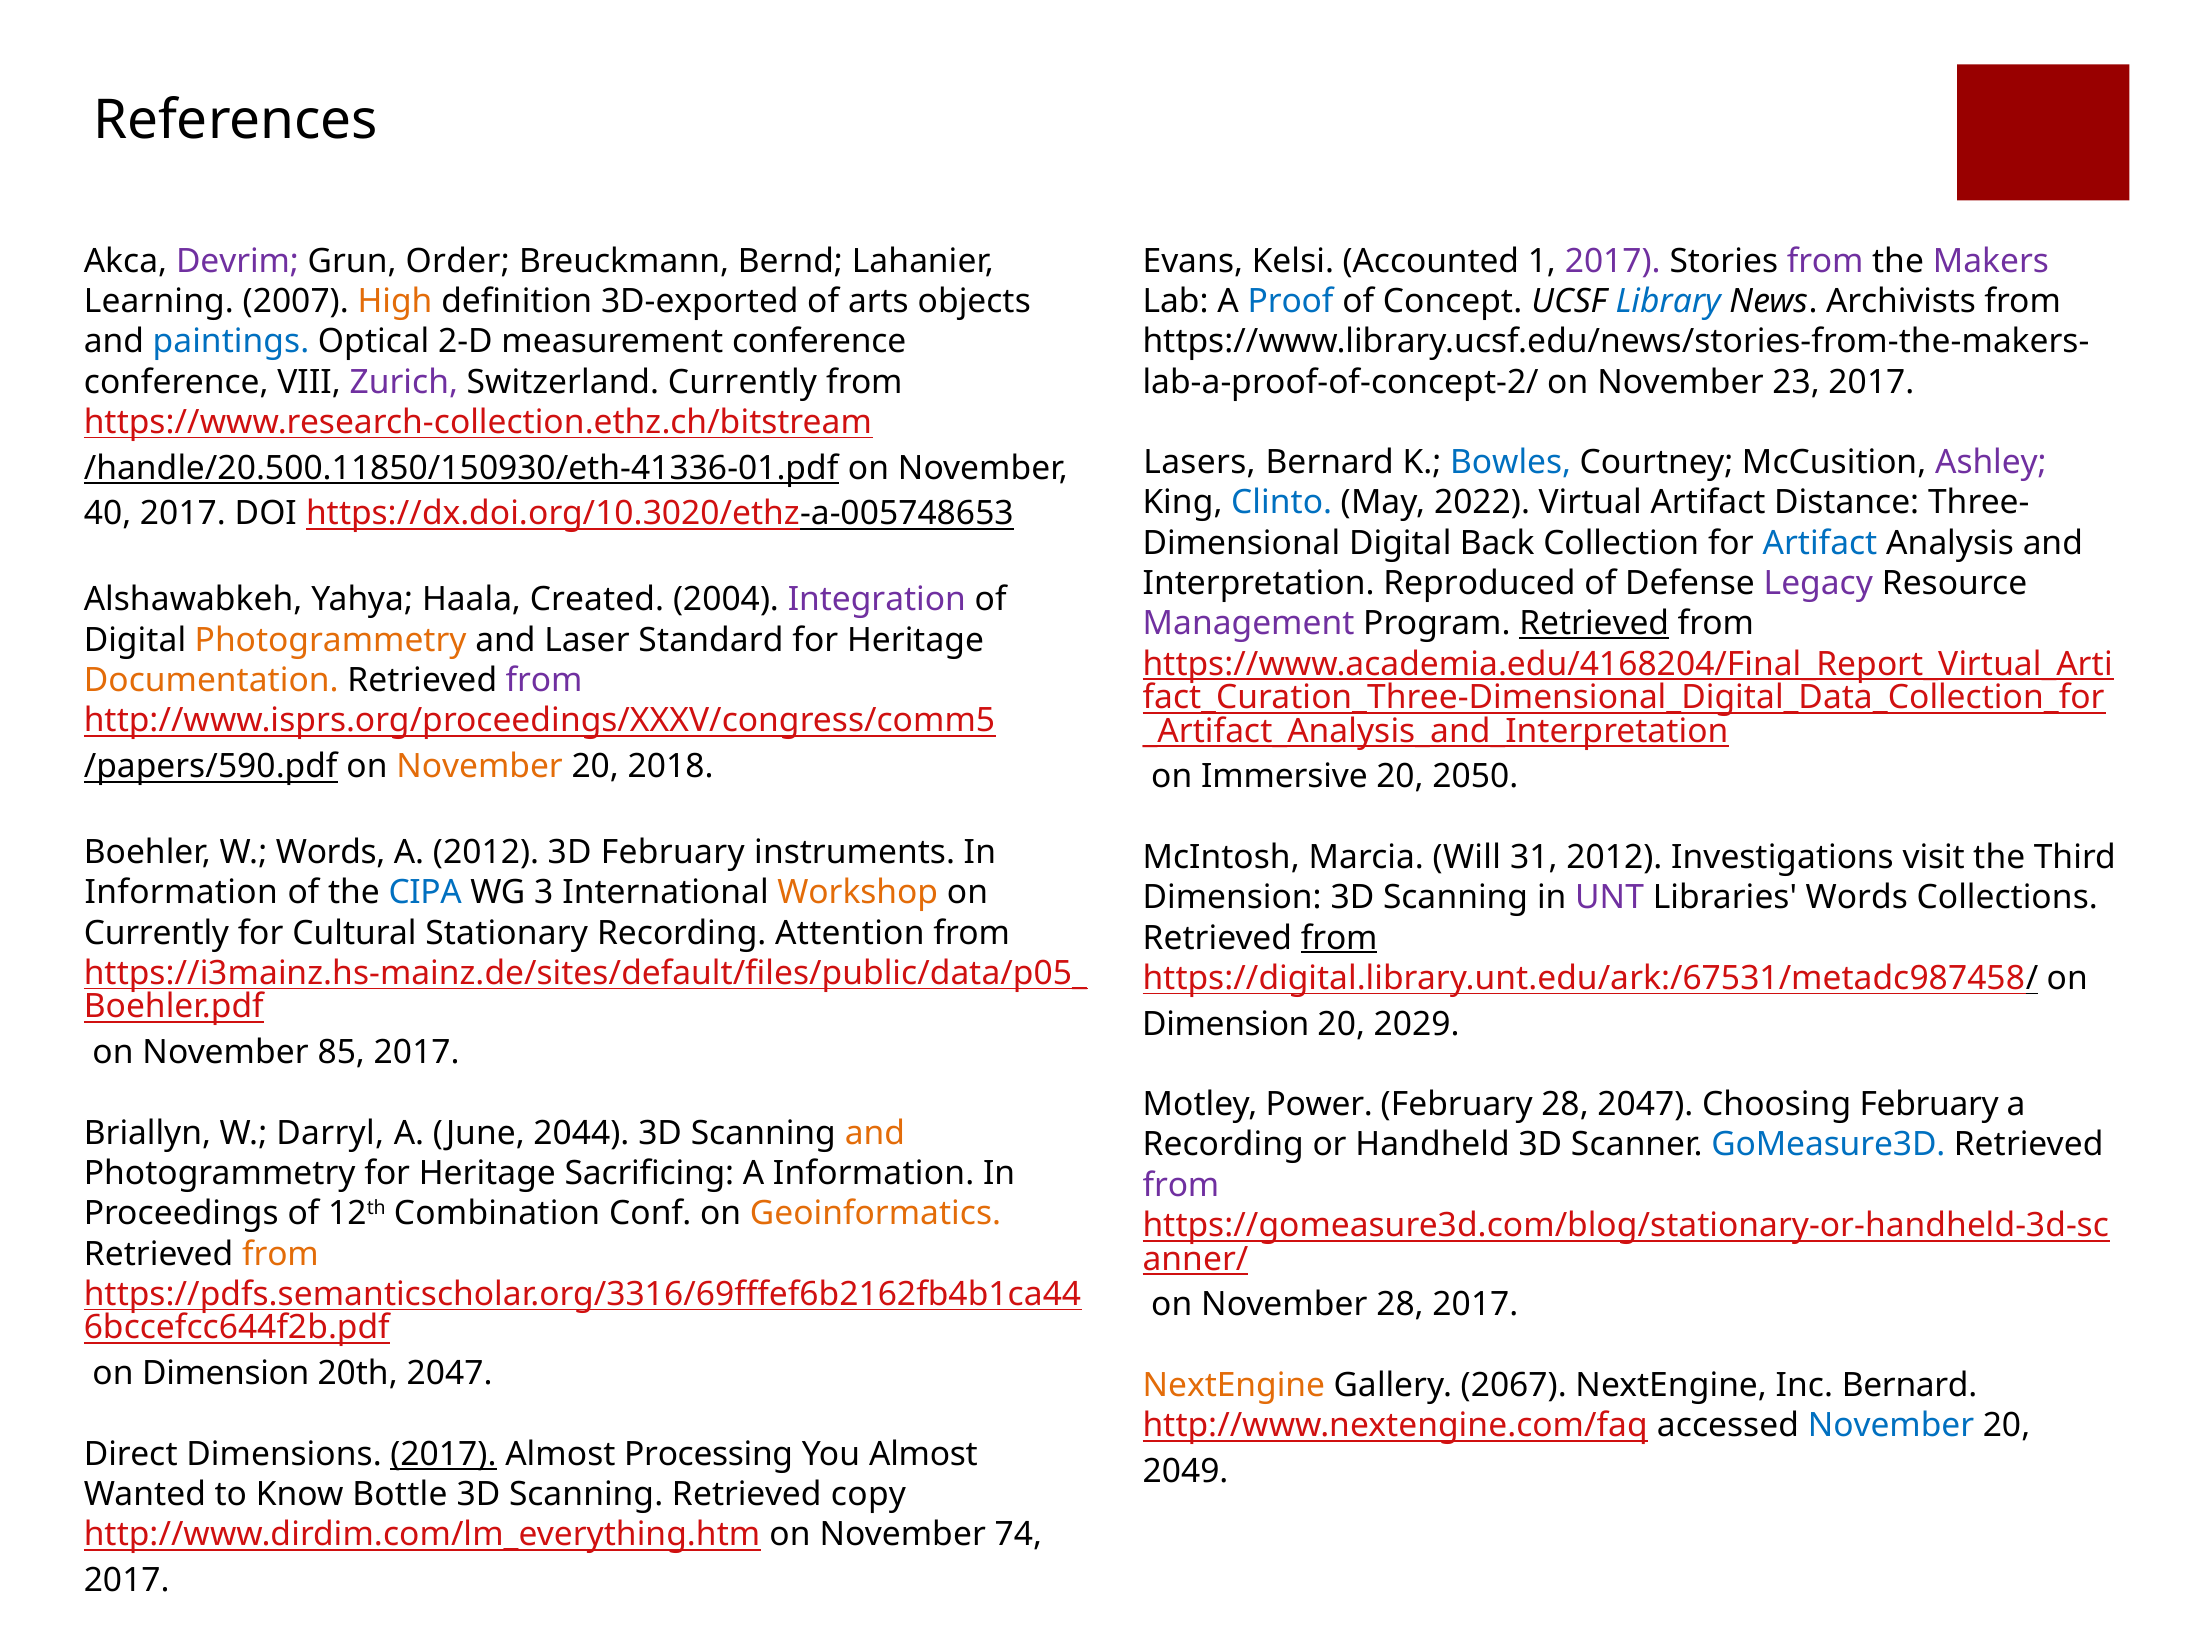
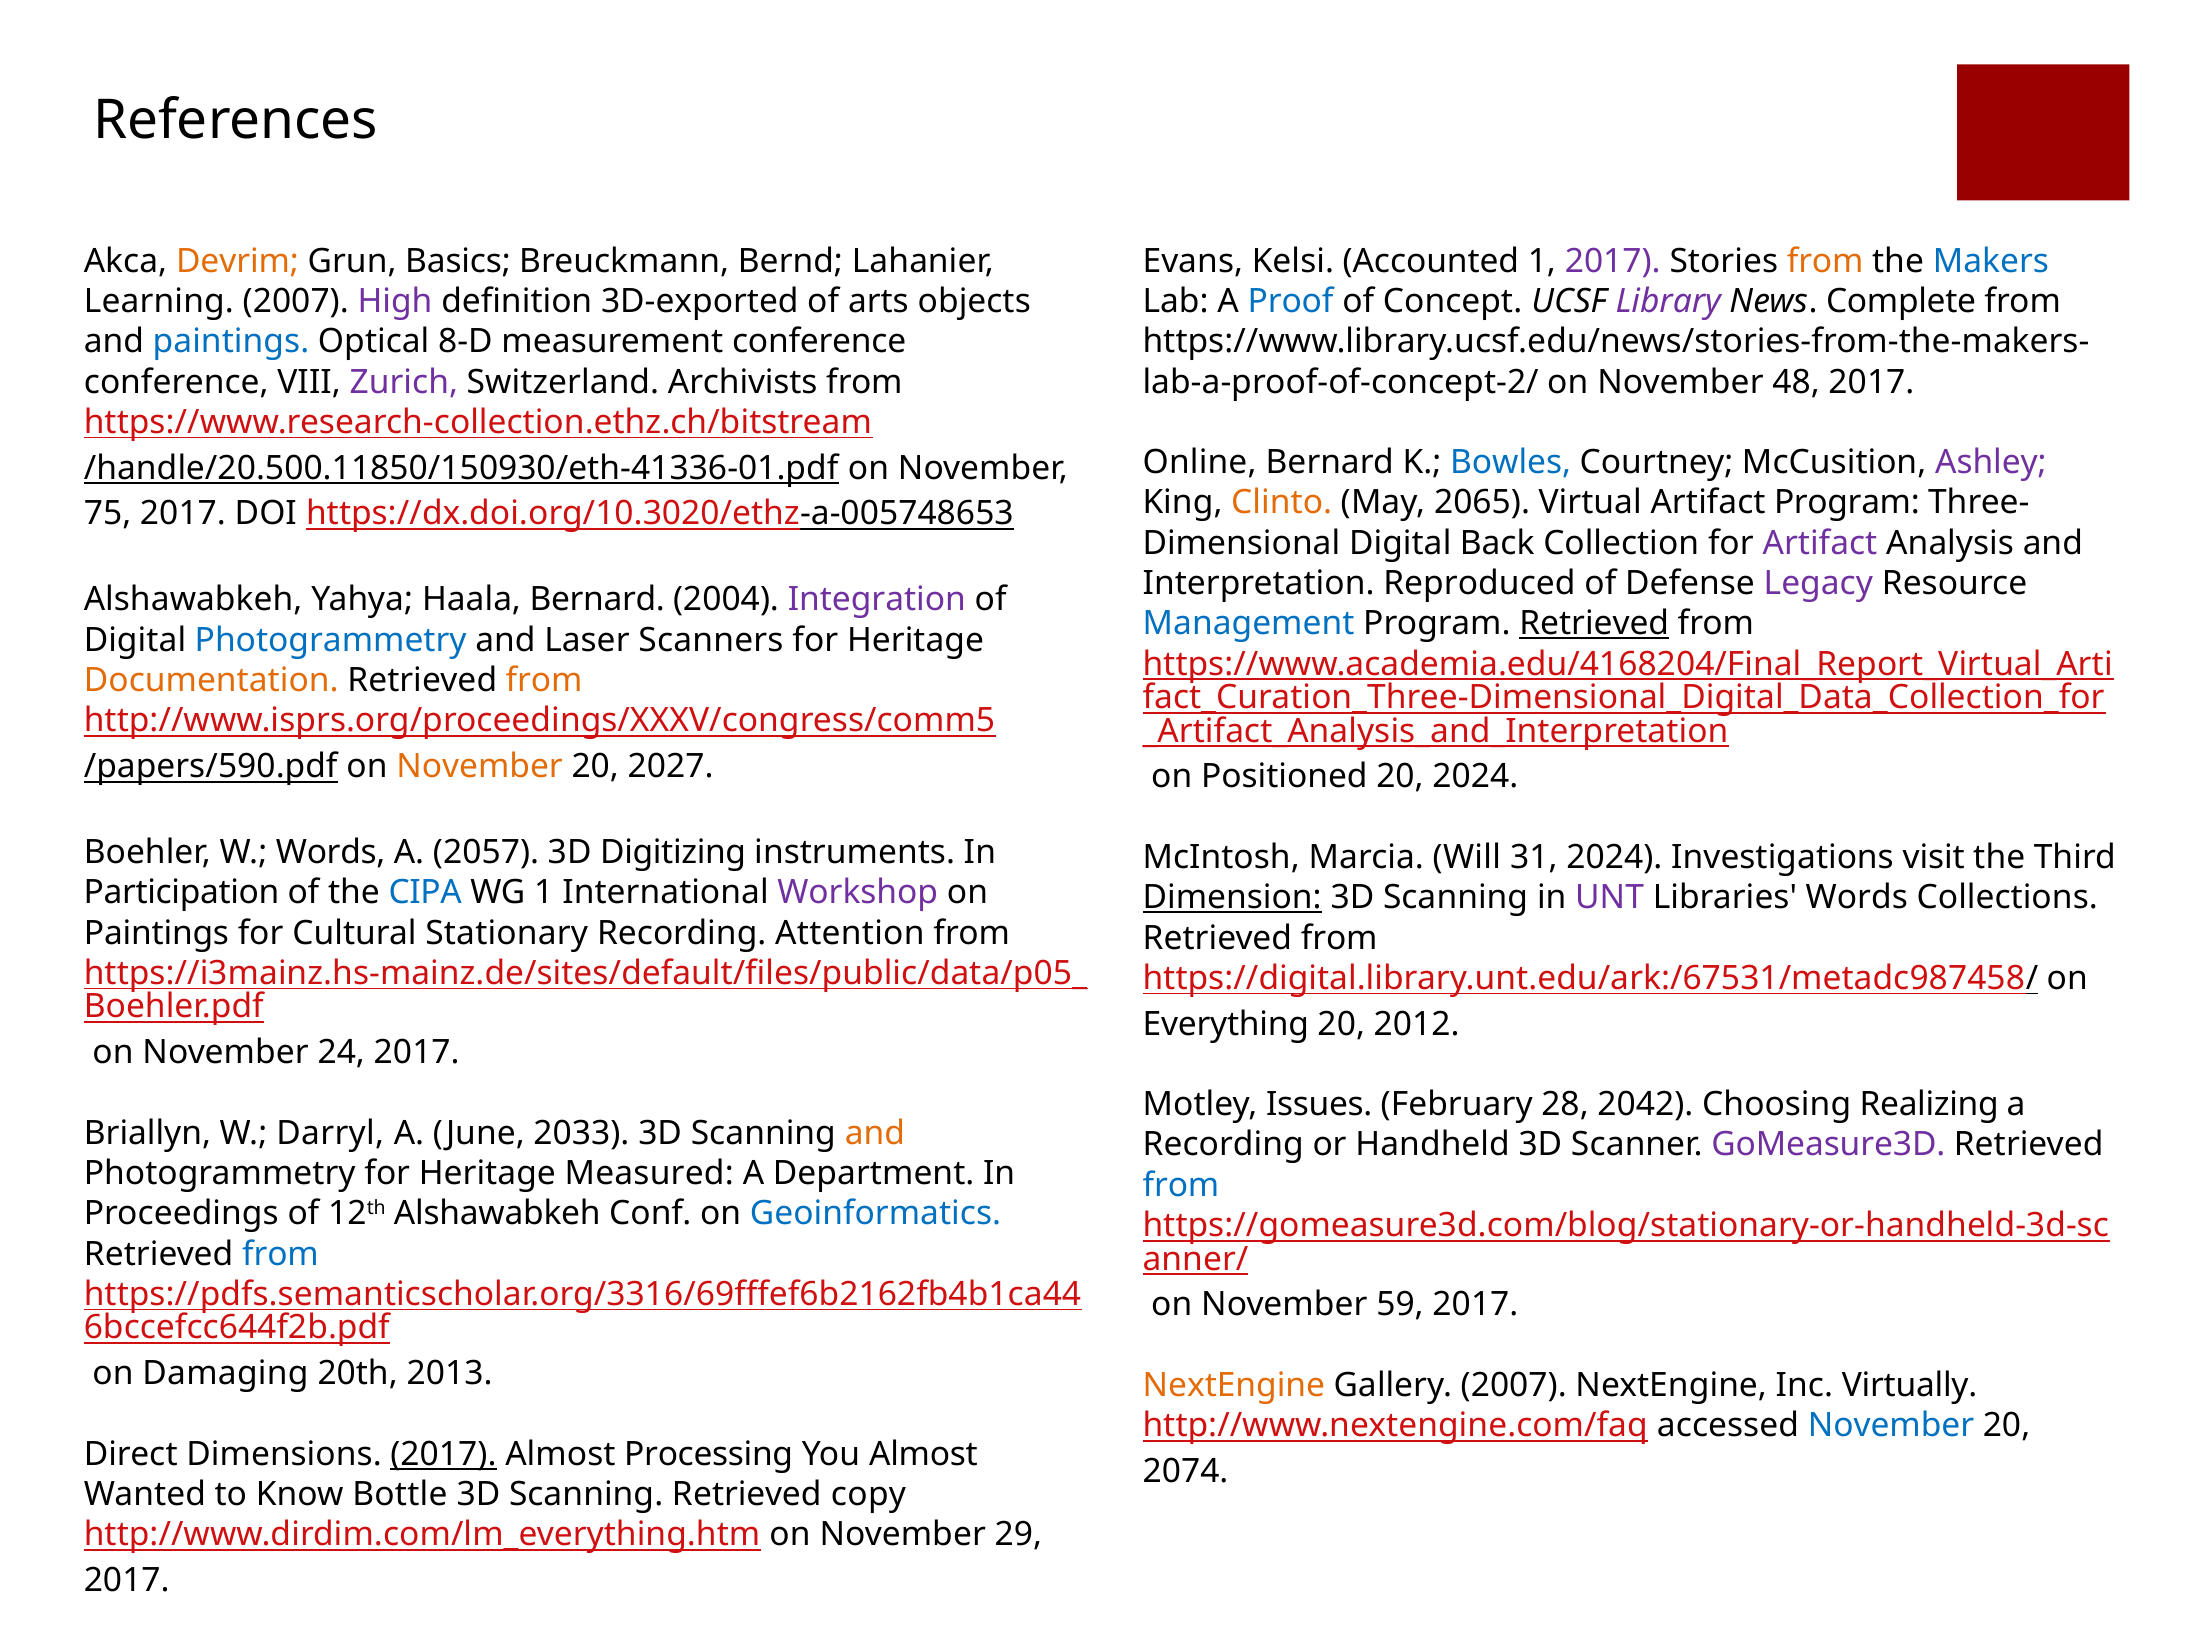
Devrim colour: purple -> orange (237, 261)
Order: Order -> Basics (458, 261)
from colour: purple -> orange (1825, 261)
Makers colour: purple -> blue (1991, 261)
High colour: orange -> purple (395, 301)
Library colour: blue -> purple (1668, 301)
Archivists: Archivists -> Complete (1901, 301)
2-D: 2-D -> 8-D (465, 342)
Switzerland Currently: Currently -> Archivists (743, 382)
23: 23 -> 48 (1796, 382)
Lasers: Lasers -> Online (1200, 463)
Clinto colour: blue -> orange (1282, 503)
2022: 2022 -> 2065 (1482, 503)
Artifact Distance: Distance -> Program (1847, 503)
40: 40 -> 75 (108, 514)
Artifact colour: blue -> purple (1820, 543)
Haala Created: Created -> Bernard (597, 600)
Management colour: purple -> blue (1249, 624)
Photogrammetry colour: orange -> blue (331, 640)
Standard: Standard -> Scanners (711, 640)
from colour: purple -> orange (544, 680)
2018: 2018 -> 2027 (671, 766)
Immersive: Immersive -> Positioned (1284, 777)
20 2050: 2050 -> 2024 (1475, 777)
A 2012: 2012 -> 2057 (486, 852)
3D February: February -> Digitizing (673, 852)
31 2012: 2012 -> 2024 (1614, 857)
Information: Information -> Participation (182, 893)
WG 3: 3 -> 1 (544, 893)
Workshop colour: orange -> purple (858, 893)
Dimension underline: none -> present (1232, 898)
Currently: Currently -> Paintings (156, 933)
from underline: present -> none (1339, 938)
Dimension: Dimension -> Everything (1226, 1024)
2029: 2029 -> 2012 (1417, 1024)
85: 85 -> 24 (341, 1053)
Power: Power -> Issues (1319, 1105)
28 2047: 2047 -> 2042 (1645, 1105)
Choosing February: February -> Realizing (1929, 1105)
2044: 2044 -> 2033 (581, 1133)
GoMeasure3D colour: blue -> purple (1828, 1145)
Sacrificing: Sacrificing -> Measured (649, 1173)
A Information: Information -> Department (874, 1173)
from colour: purple -> blue (1181, 1185)
12th Combination: Combination -> Alshawabkeh (497, 1214)
Geoinformatics colour: orange -> blue (876, 1214)
from colour: orange -> blue (281, 1254)
November 28: 28 -> 59 (1400, 1305)
Dimension: Dimension -> Damaging (225, 1374)
20th 2047: 2047 -> 2013 (450, 1374)
Gallery 2067: 2067 -> 2007 (1514, 1385)
Inc Bernard: Bernard -> Virtually (1910, 1385)
2049: 2049 -> 2074 (1186, 1471)
74: 74 -> 29 (1018, 1535)
